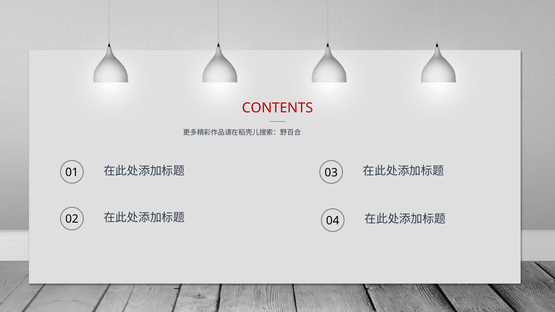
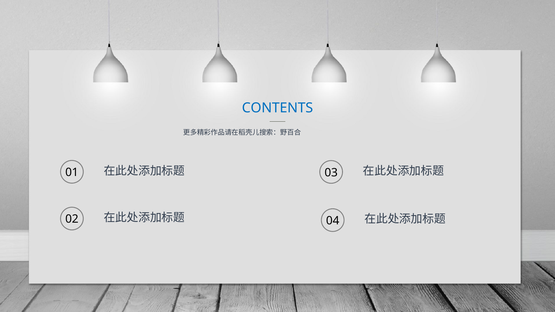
CONTENTS colour: red -> blue (278, 108)
